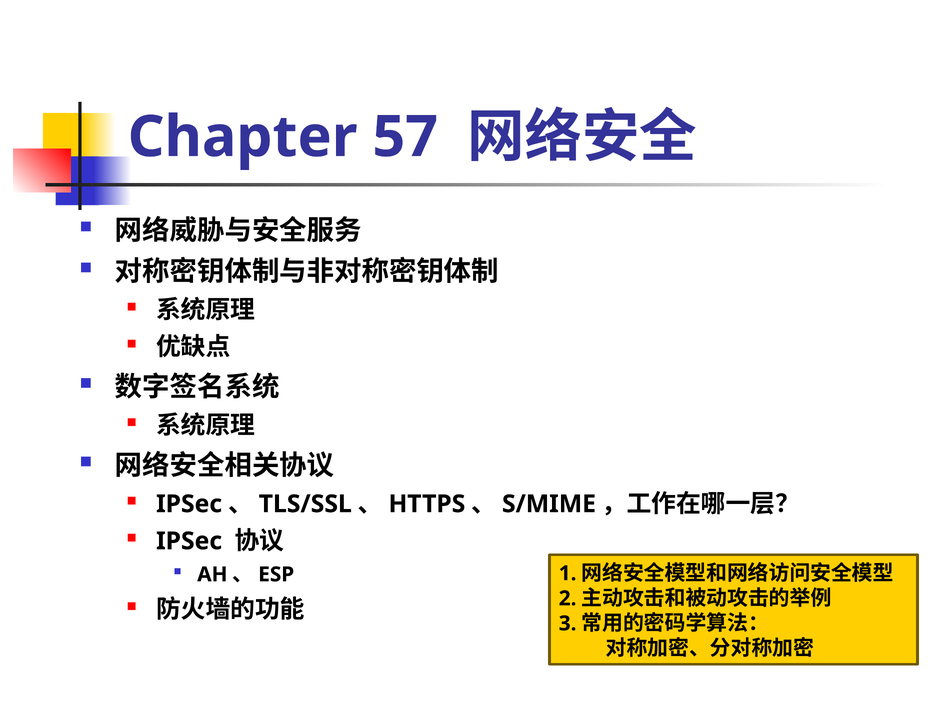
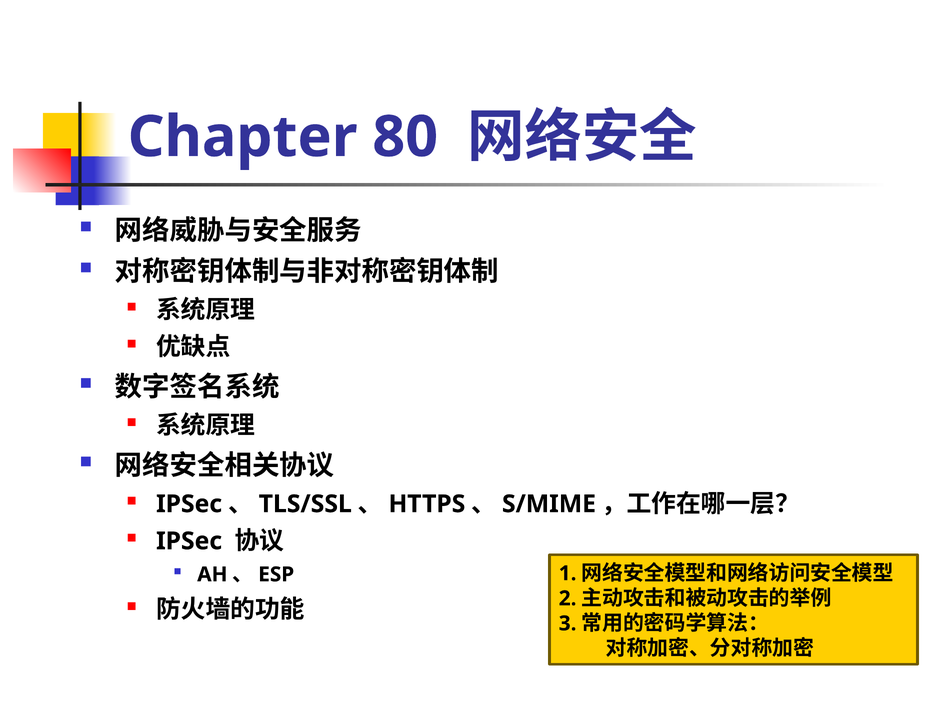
57: 57 -> 80 (405, 137)
